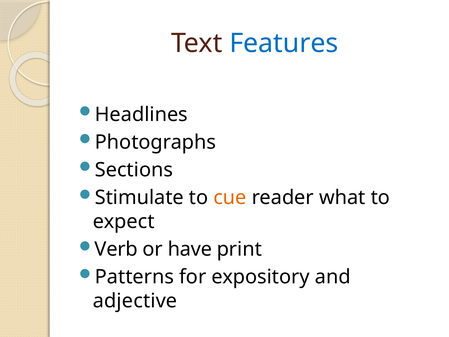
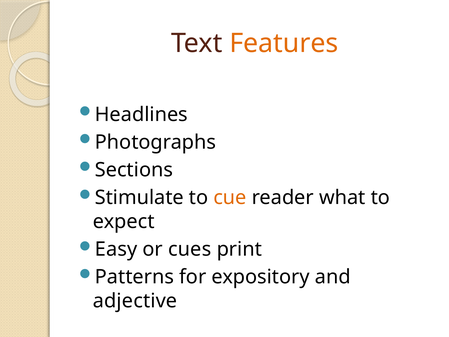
Features colour: blue -> orange (284, 43)
Verb: Verb -> Easy (116, 249)
have: have -> cues (190, 249)
